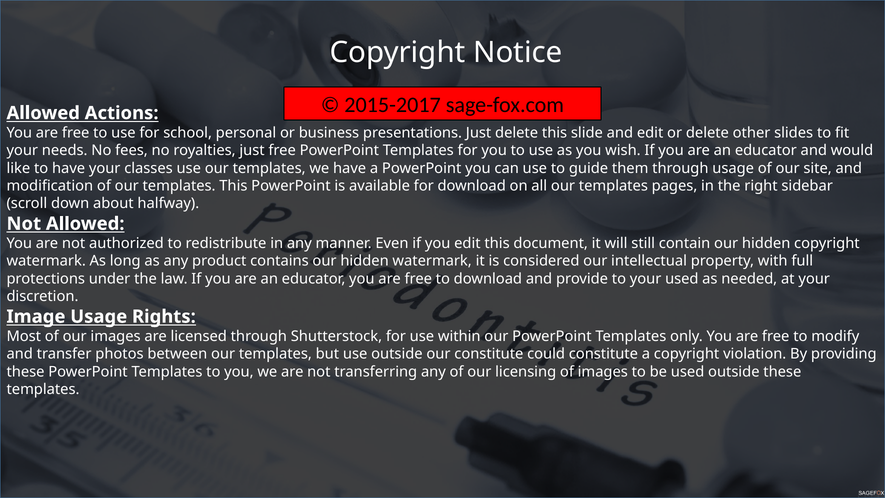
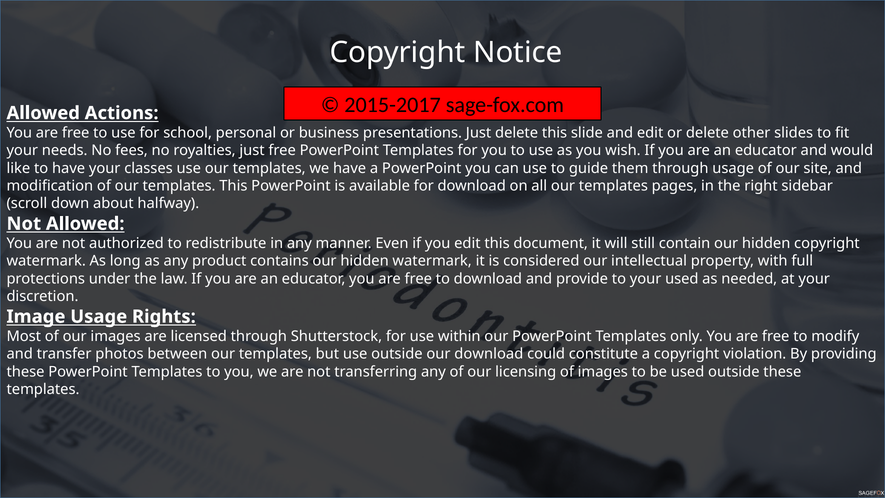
our constitute: constitute -> download (489, 354)
